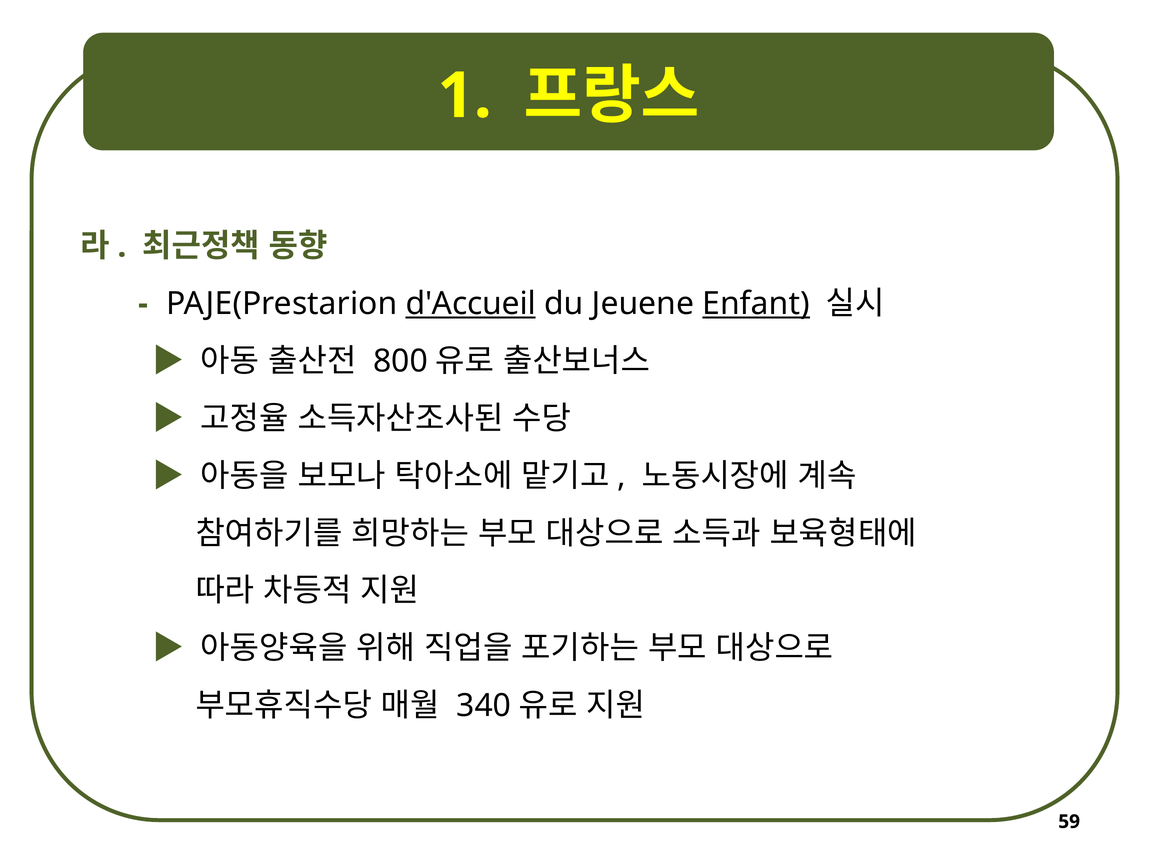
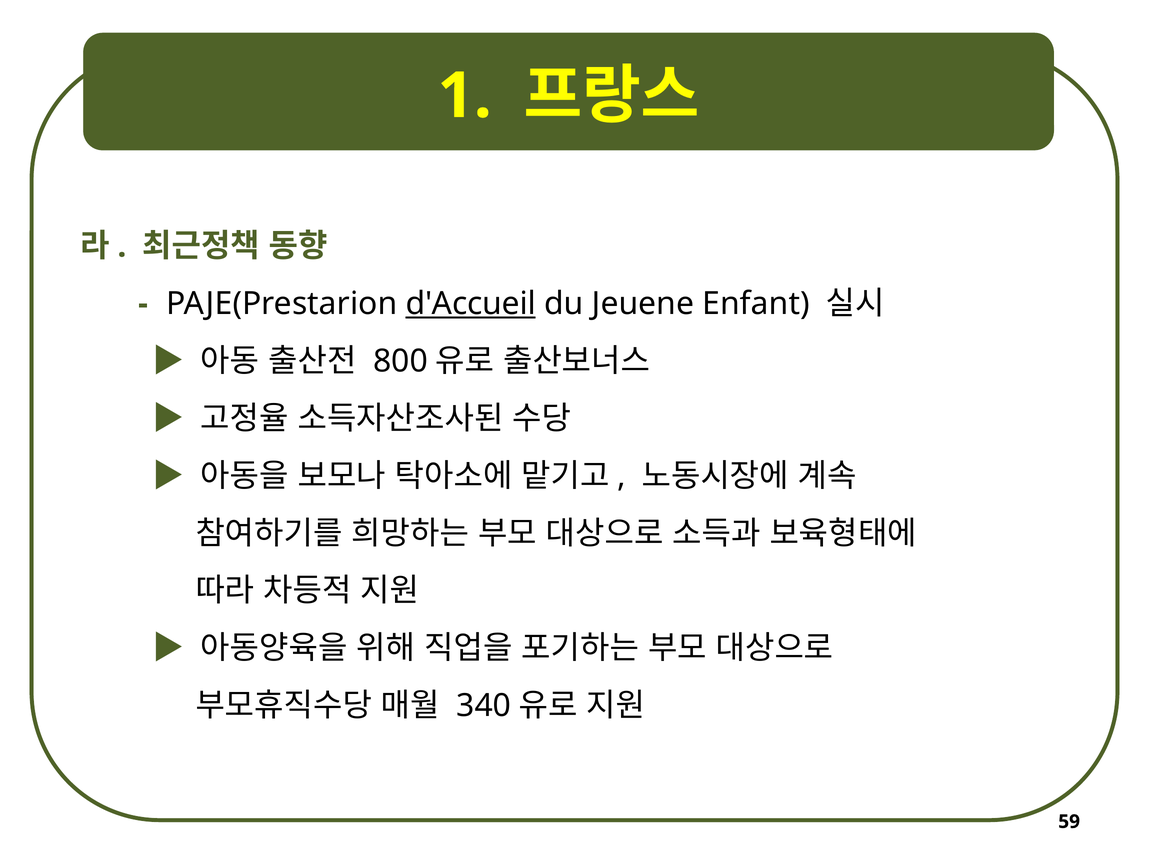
Enfant underline: present -> none (756, 304)
